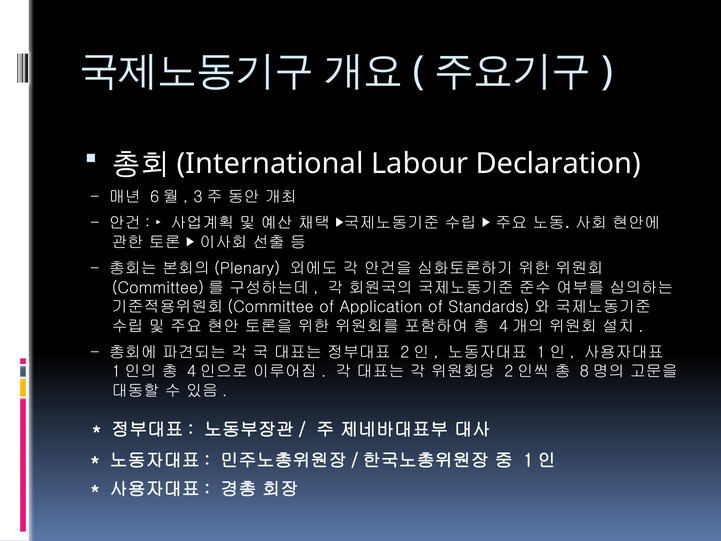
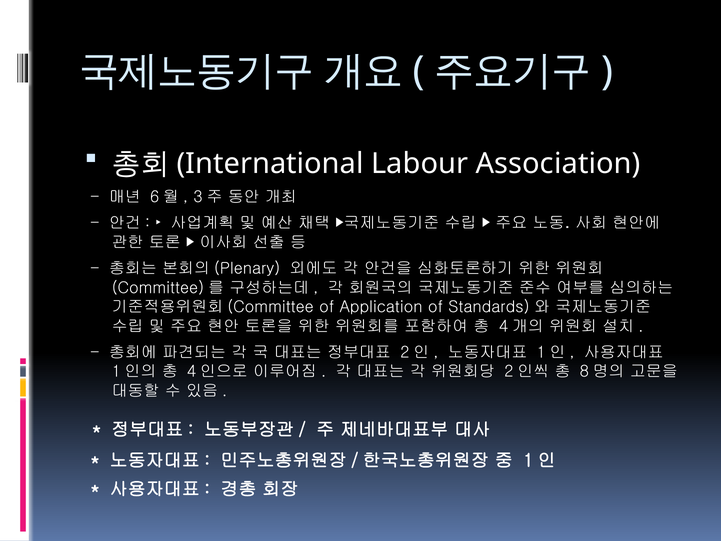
Declaration: Declaration -> Association (558, 164)
